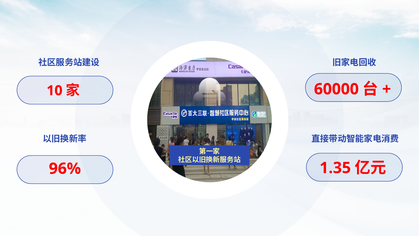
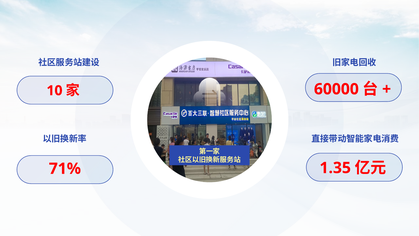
96%: 96% -> 71% (65, 168)
